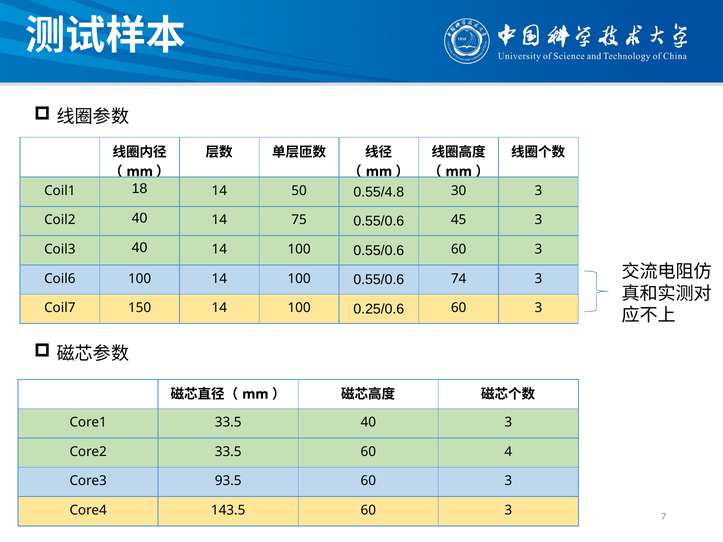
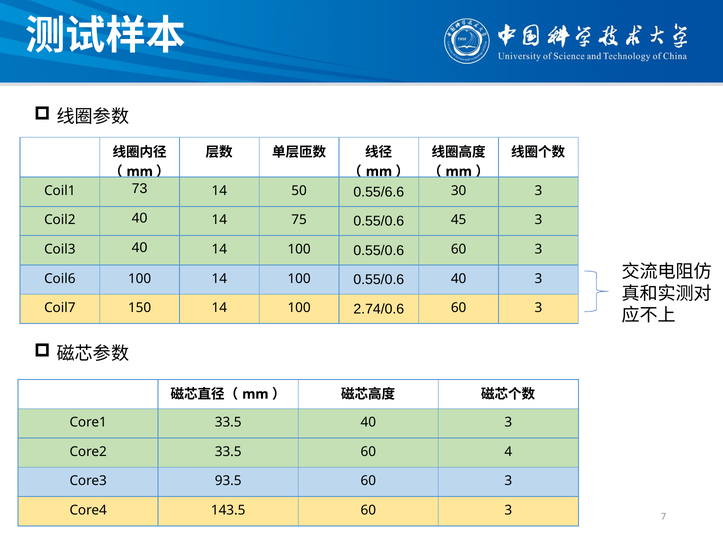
18: 18 -> 73 (140, 189)
0.55/4.8: 0.55/4.8 -> 0.55/6.6 (379, 192)
0.55/0.6 74: 74 -> 40 (459, 279)
0.25/0.6: 0.25/0.6 -> 2.74/0.6 (379, 309)
